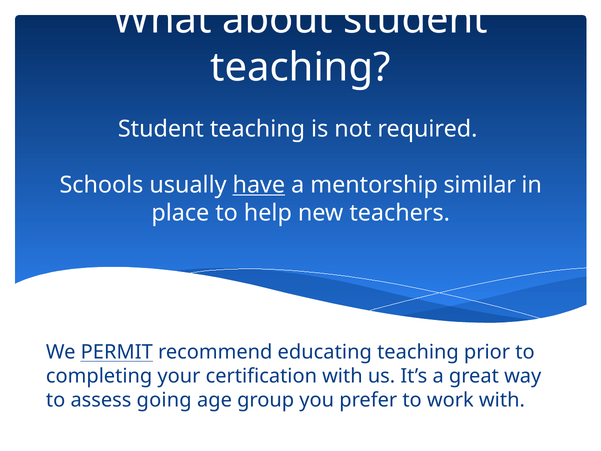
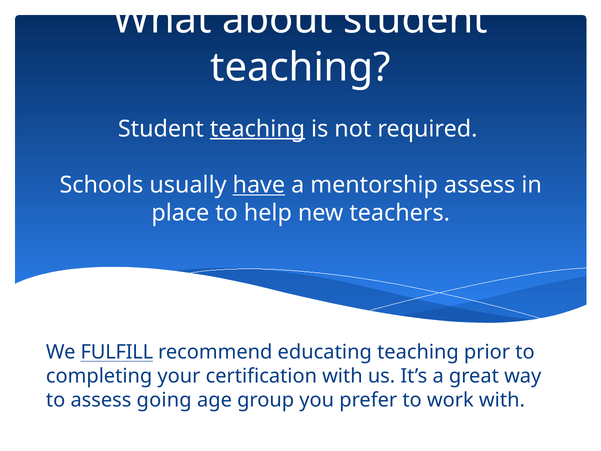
teaching underline: none -> present (258, 129)
mentorship similar: similar -> assess (480, 185)
PERMIT: PERMIT -> FULFILL (117, 352)
